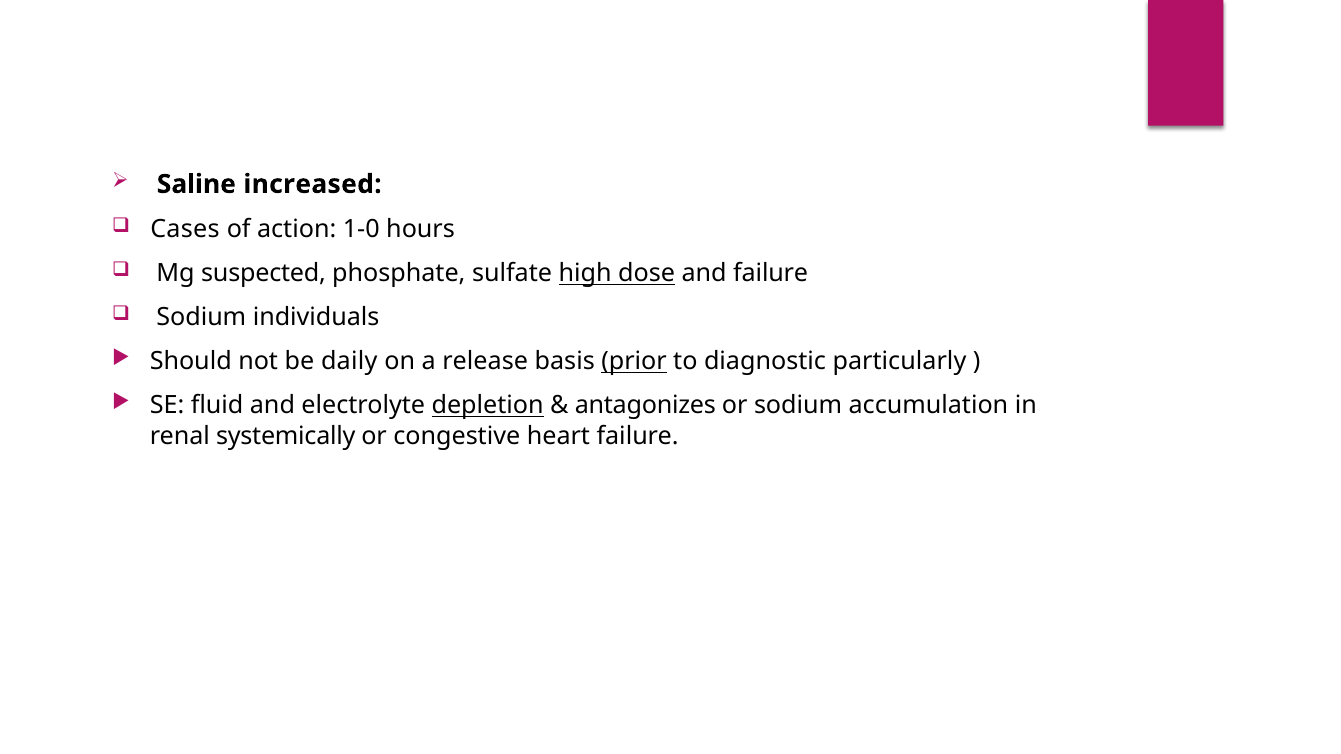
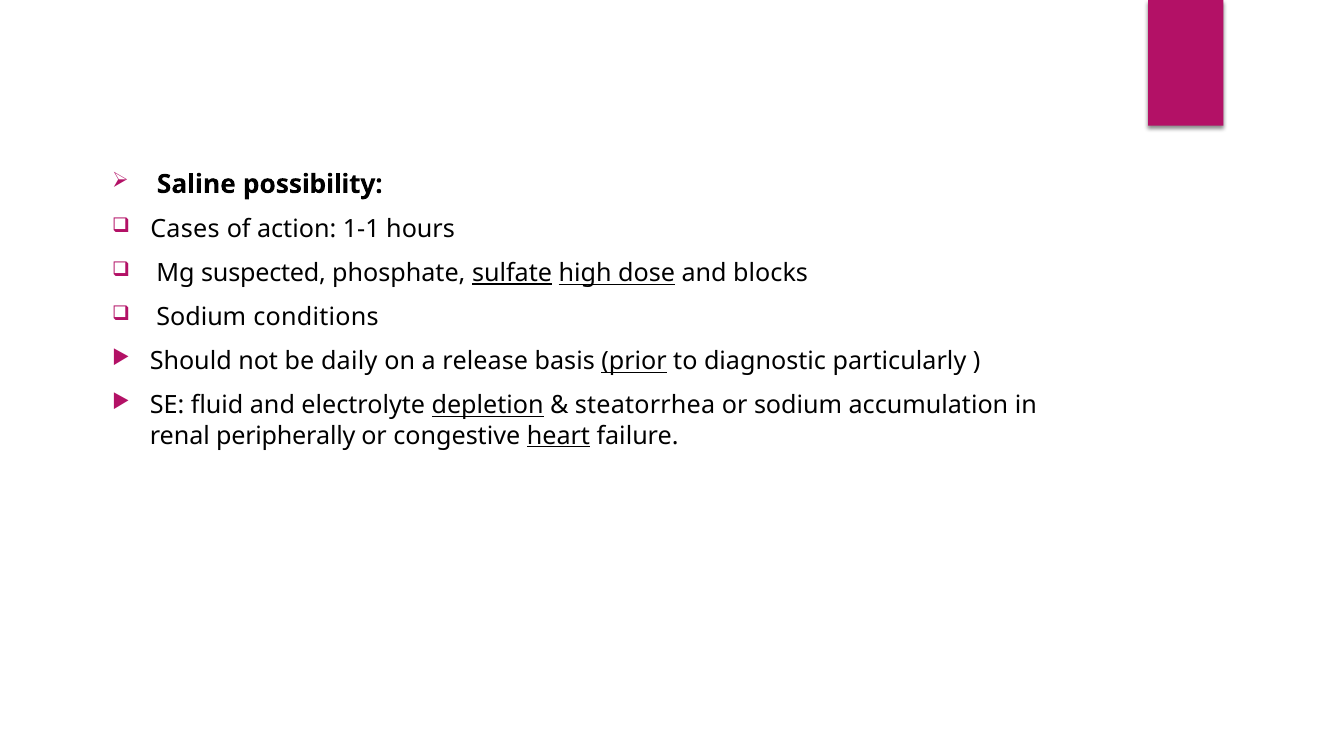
increased: increased -> possibility (313, 184)
1-0: 1-0 -> 1-1 (361, 229)
sulfate underline: none -> present (512, 273)
and failure: failure -> blocks (771, 273)
individuals: individuals -> conditions (316, 317)
antagonizes: antagonizes -> steatorrhea (645, 406)
systemically: systemically -> peripherally (286, 436)
heart underline: none -> present (558, 436)
